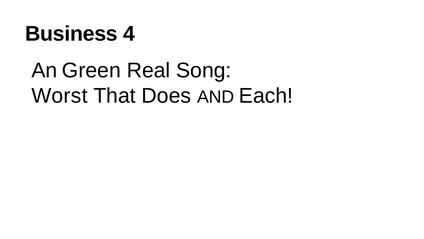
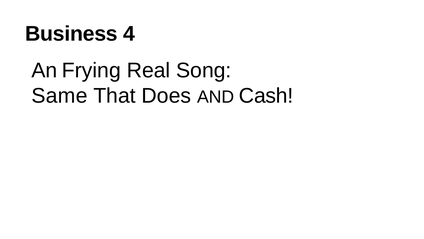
Green: Green -> Frying (91, 70)
Worst: Worst -> Same (60, 96)
Each: Each -> Cash (266, 96)
